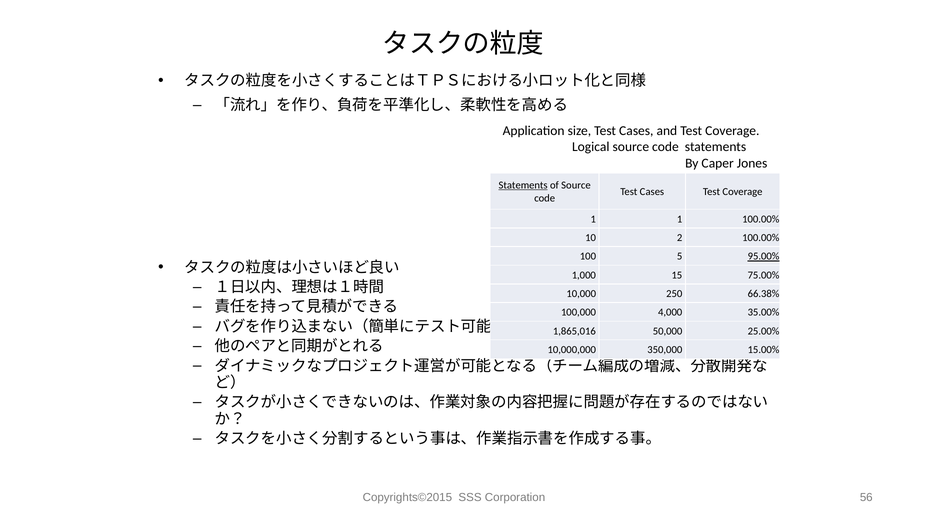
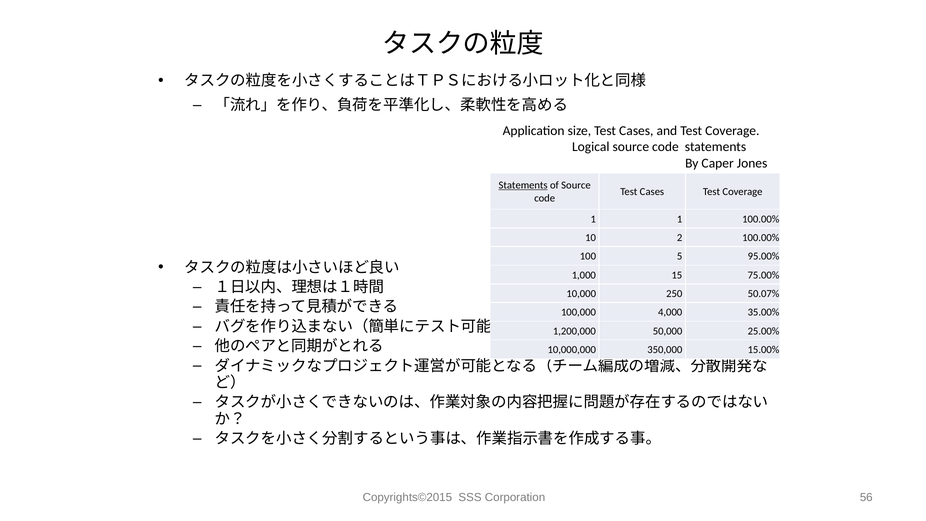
95.00% underline: present -> none (764, 256)
66.38%: 66.38% -> 50.07% (764, 294)
1,865,016: 1,865,016 -> 1,200,000 (574, 331)
